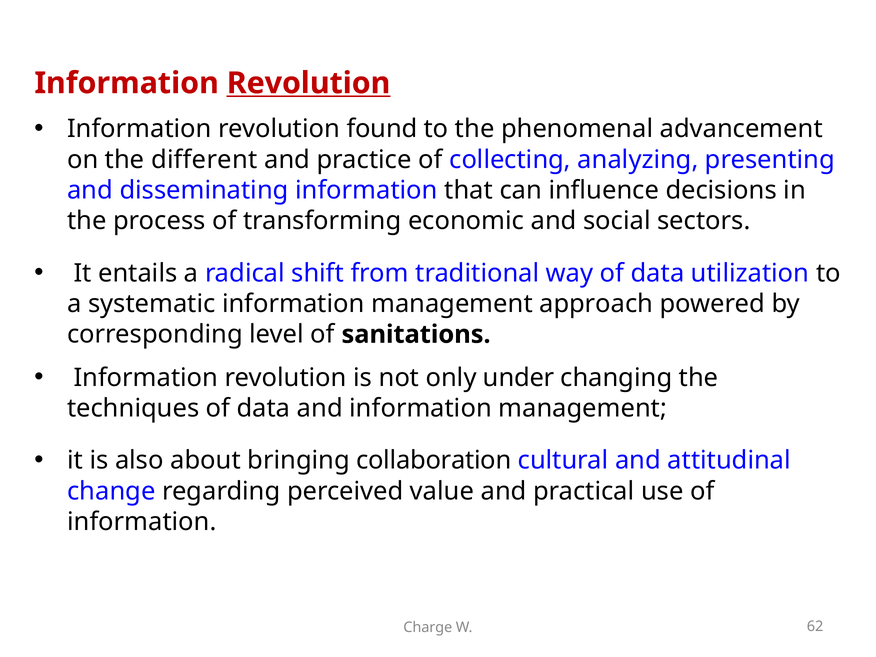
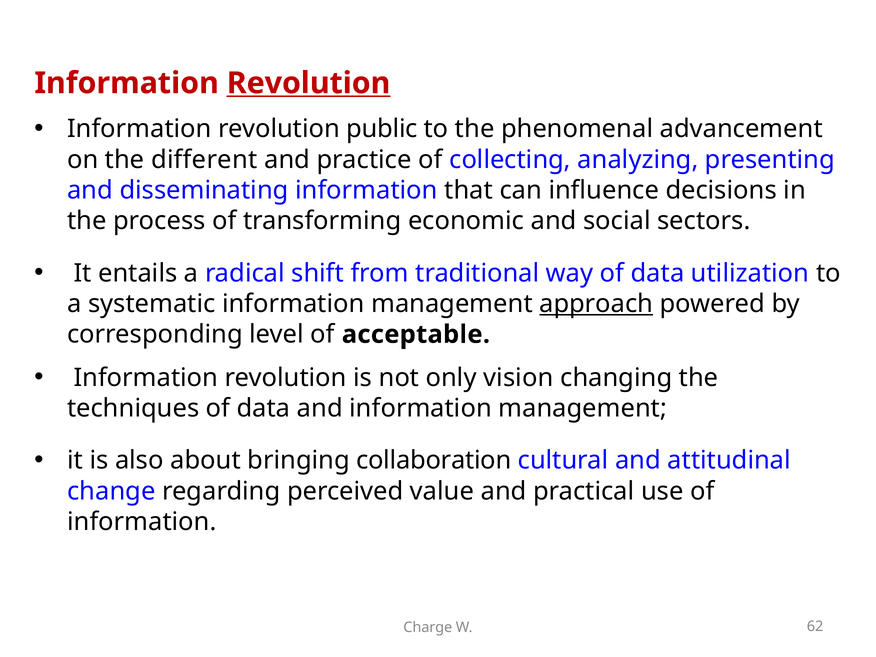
found: found -> public (382, 129)
approach underline: none -> present (596, 304)
sanitations: sanitations -> acceptable (416, 334)
under: under -> vision (518, 378)
